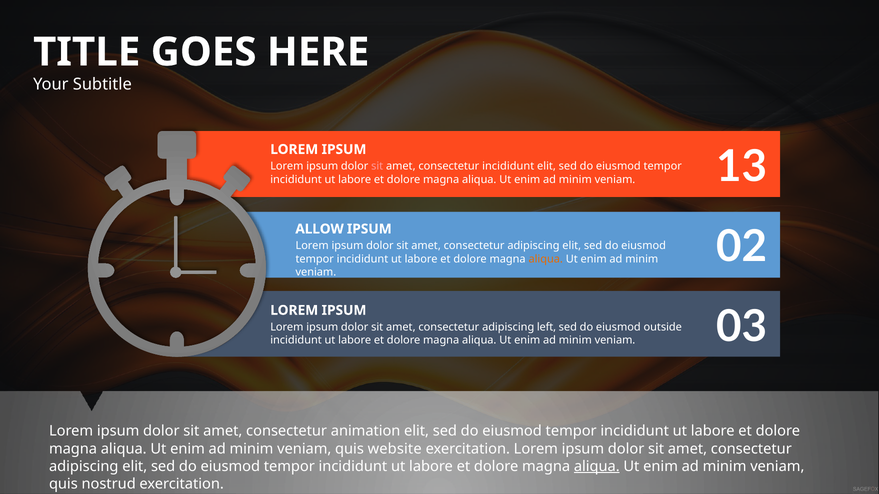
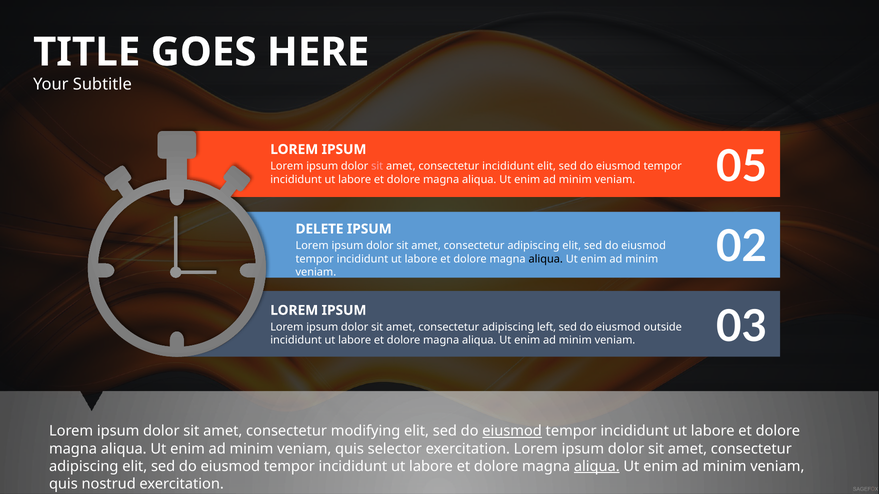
13: 13 -> 05 (742, 167)
ALLOW: ALLOW -> DELETE (320, 229)
aliqua colour: orange -> black (546, 259)
animation: animation -> modifying (366, 432)
eiusmod underline: none -> present (512, 432)
website: website -> selector (395, 449)
